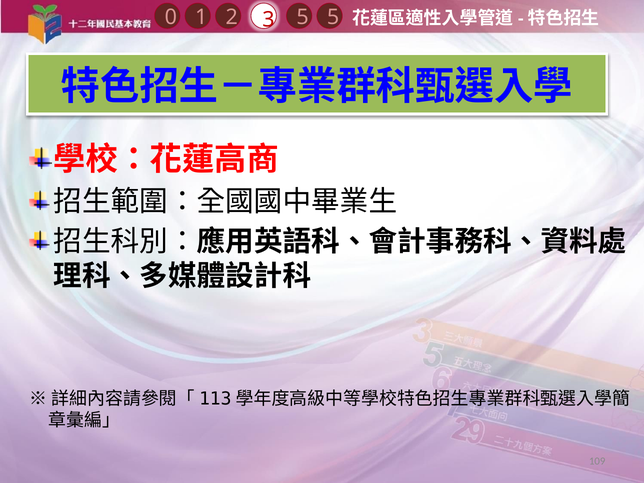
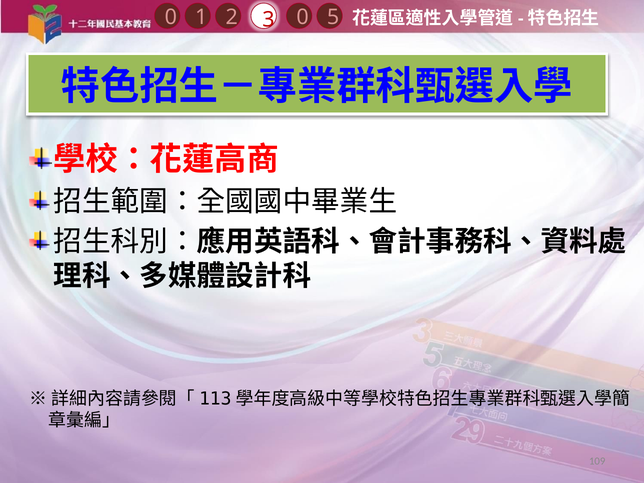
1 5: 5 -> 0 (303, 17)
